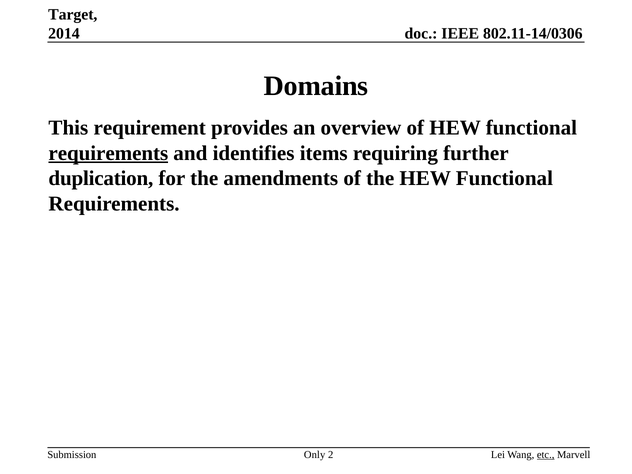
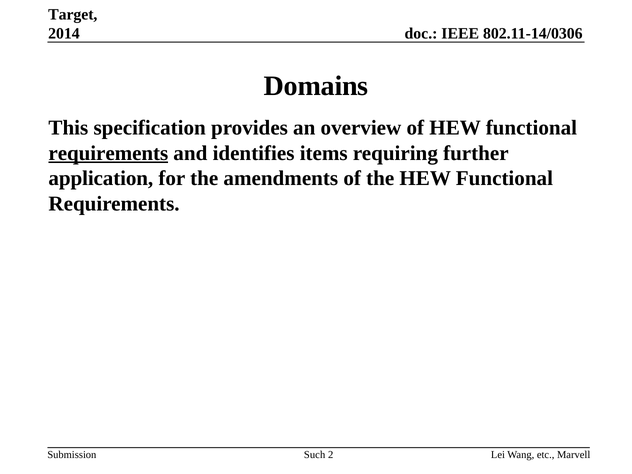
requirement: requirement -> specification (150, 128)
duplication: duplication -> application (101, 178)
Only: Only -> Such (315, 455)
etc underline: present -> none (546, 455)
